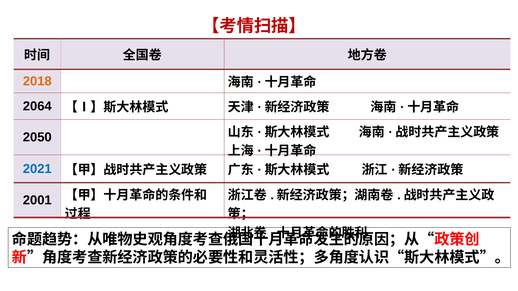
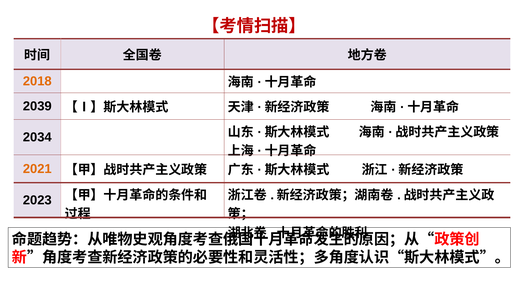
2064: 2064 -> 2039 (37, 106)
2050: 2050 -> 2034 (37, 138)
2021 colour: blue -> orange (37, 169)
2001: 2001 -> 2023 (37, 201)
